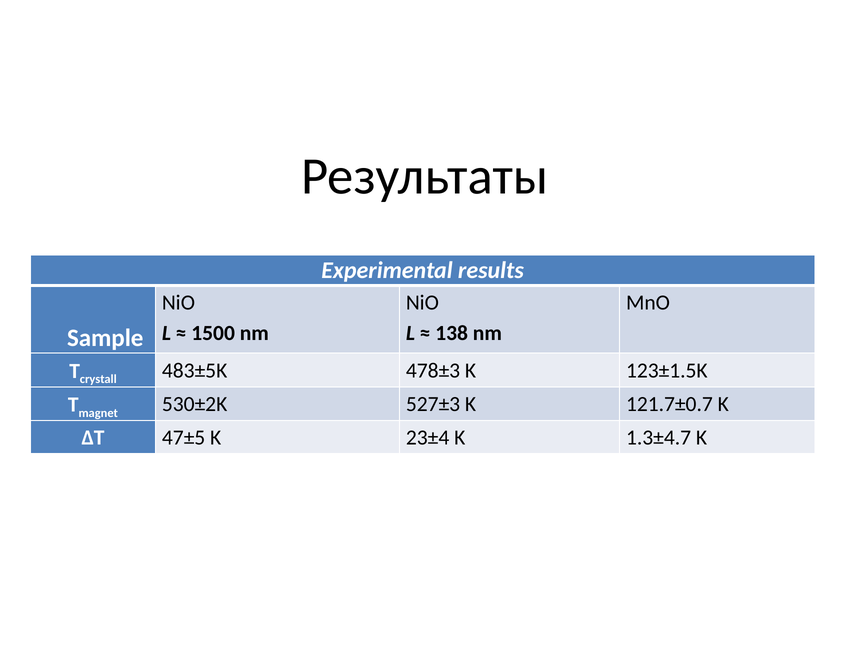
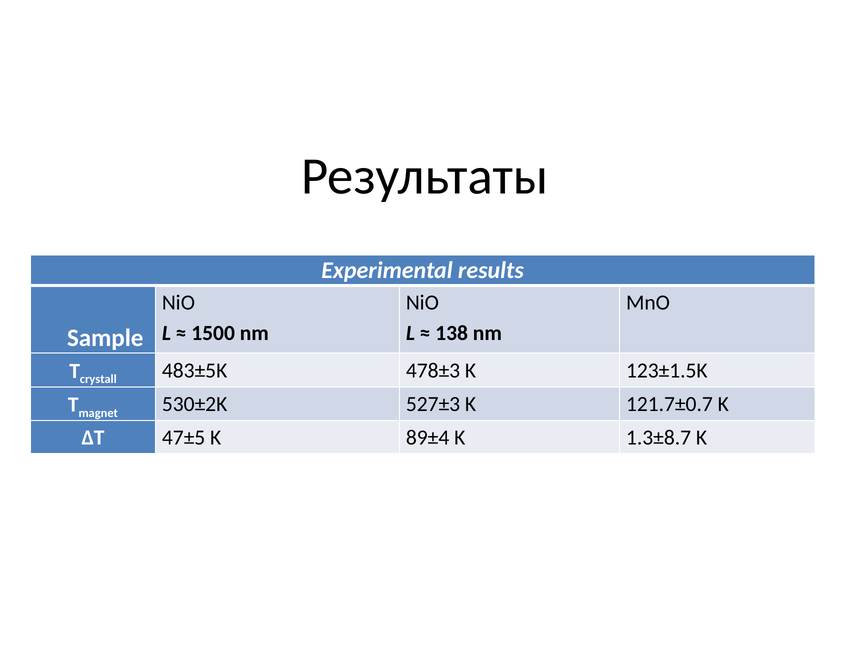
23±4: 23±4 -> 89±4 (428, 438)
1.3±4.7: 1.3±4.7 -> 1.3±8.7 (659, 438)
